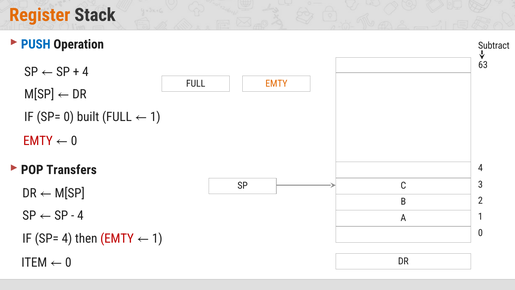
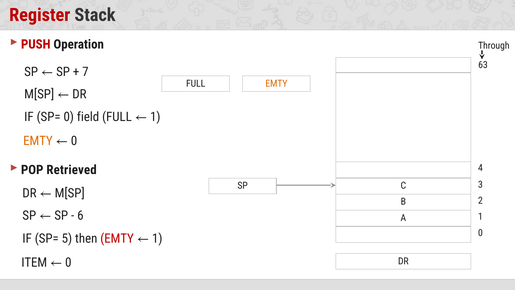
Register colour: orange -> red (40, 15)
PUSH colour: blue -> red (36, 44)
Subtract: Subtract -> Through (494, 45)
4: 4 -> 7 (85, 72)
built: built -> field (88, 117)
EMTY colour: red -> orange (38, 141)
Transfers: Transfers -> Retrieved (71, 170)
4: 4 -> 6 (80, 215)
4: 4 -> 5 (67, 238)
